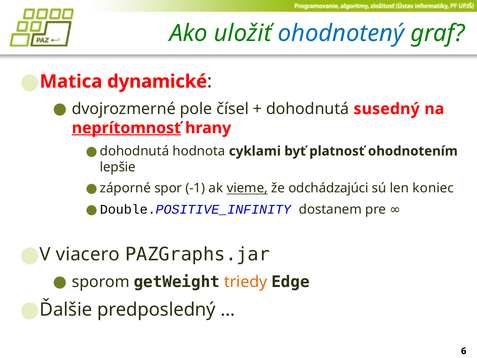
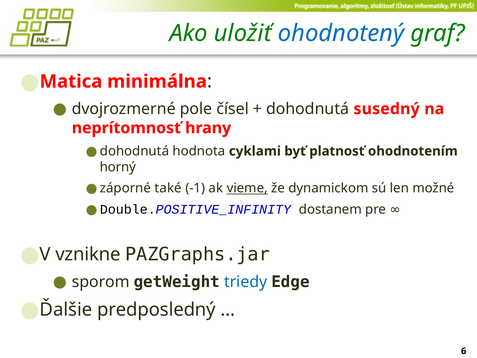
dynamické: dynamické -> minimálna (157, 81)
neprítomnosť underline: present -> none (126, 128)
lepšie: lepšie -> horný (118, 167)
spor: spor -> také (168, 188)
odchádzajúci: odchádzajúci -> dynamickom (328, 188)
koniec: koniec -> možné (433, 188)
viacero: viacero -> vznikne (88, 254)
triedy colour: orange -> blue (246, 282)
